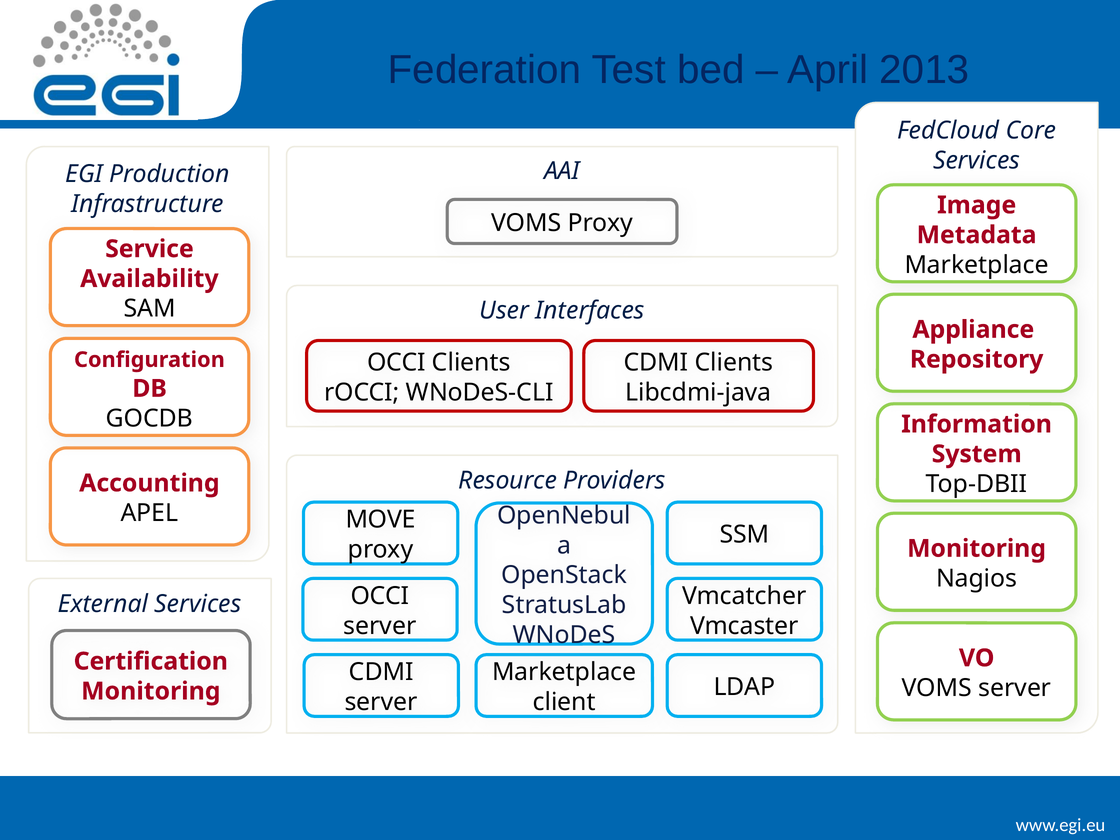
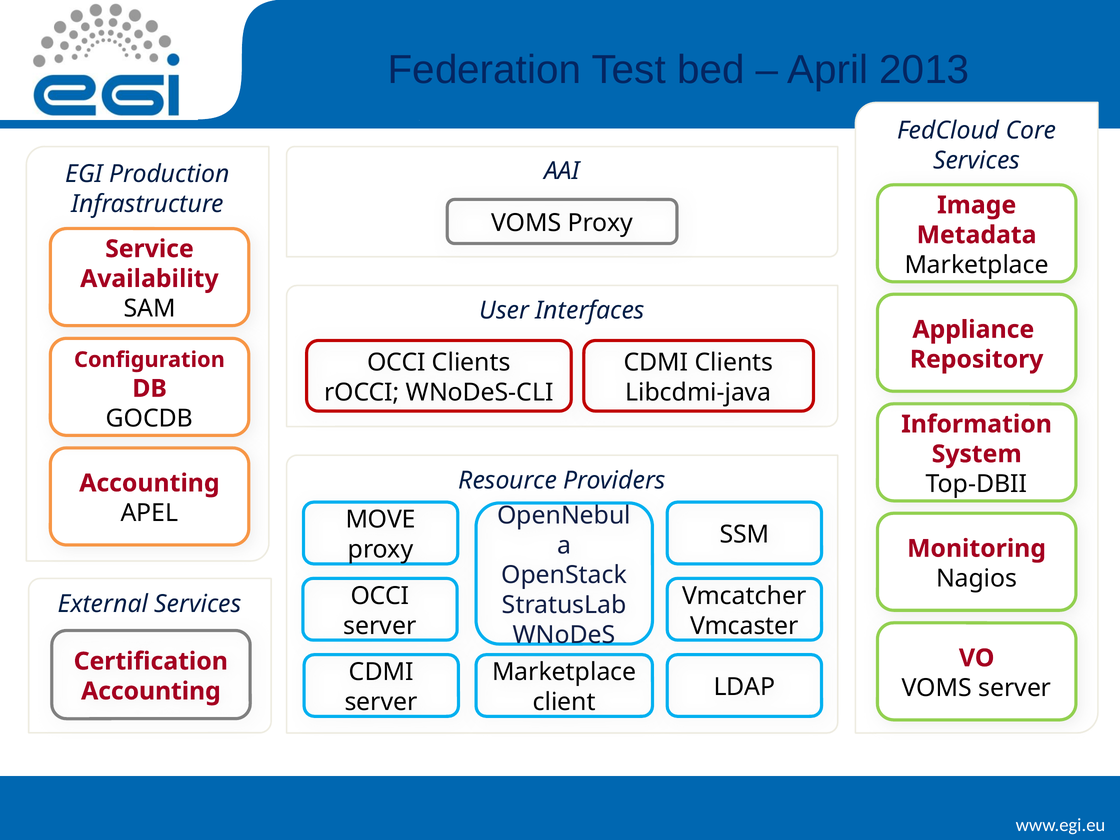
Monitoring: Monitoring -> Accounting (151, 691)
